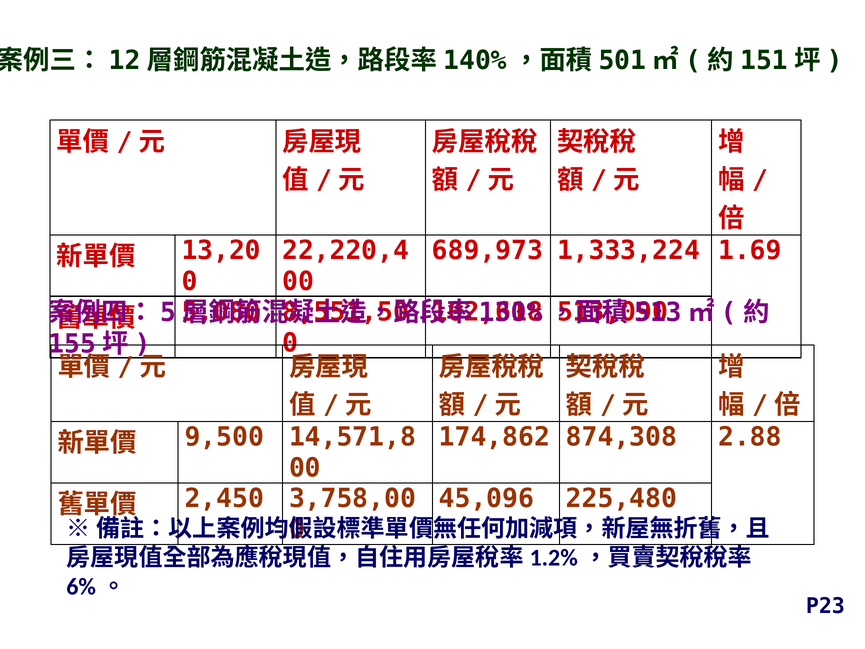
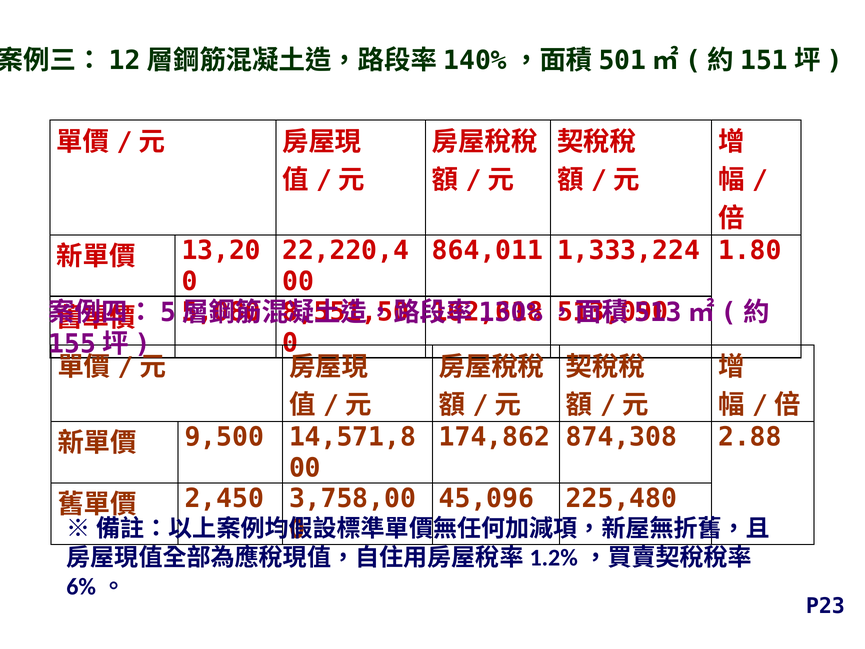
689,973: 689,973 -> 864,011 (487, 250)
1.69: 1.69 -> 1.80 (750, 250)
